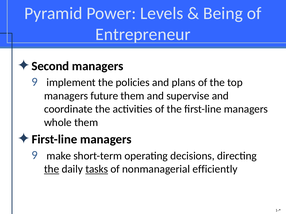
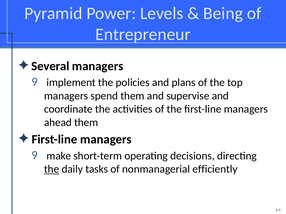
Second: Second -> Several (50, 66)
future: future -> spend (104, 96)
whole: whole -> ahead (58, 123)
tasks underline: present -> none (97, 169)
